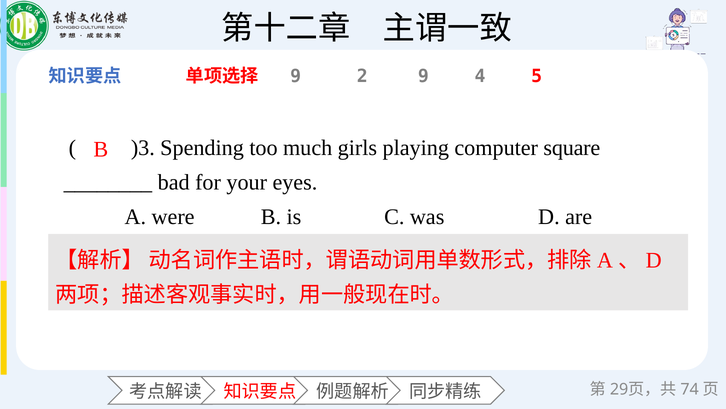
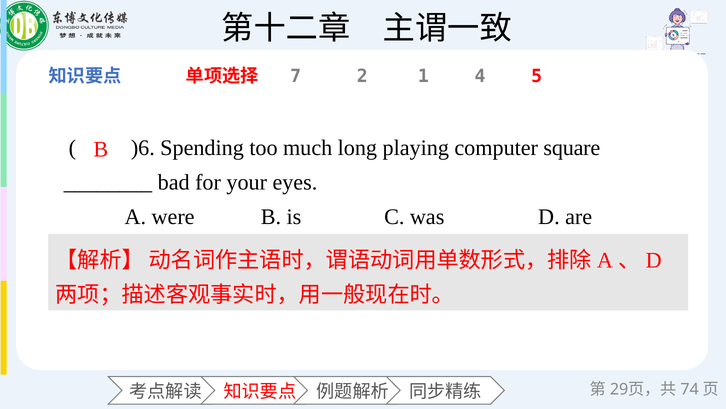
9: 9 -> 7 (296, 76)
2 9: 9 -> 1 (423, 76)
)3: )3 -> )6 (143, 147)
girls: girls -> long (357, 147)
